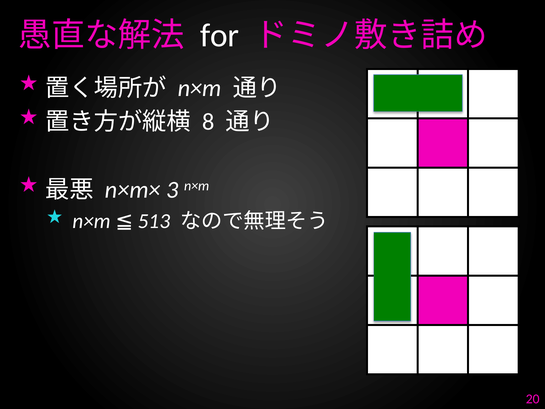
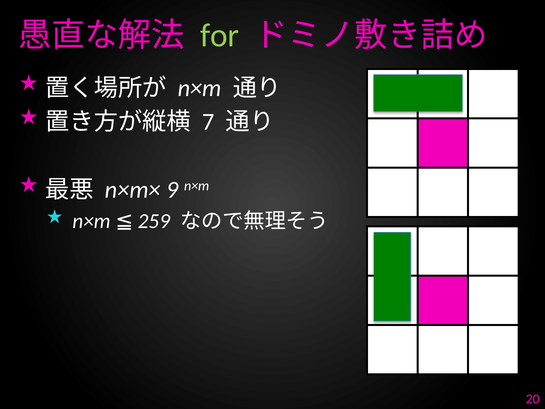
for colour: white -> light green (220, 35)
8: 8 -> 7 (208, 122)
3: 3 -> 9 (172, 190)
513: 513 -> 259 (154, 221)
